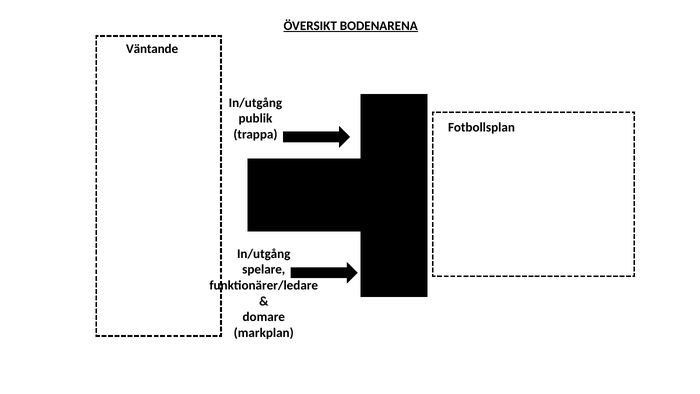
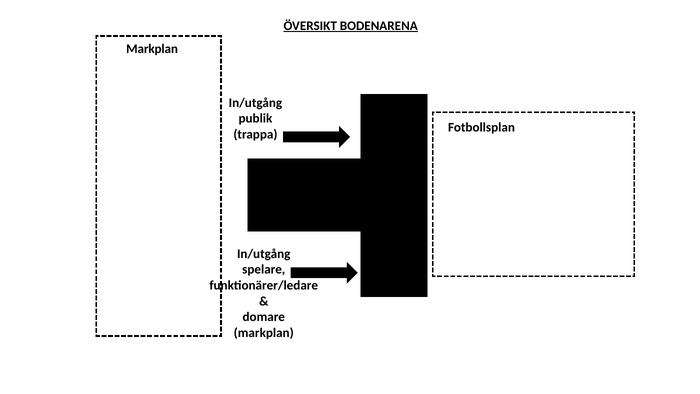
Väntande: Väntande -> Markplan (152, 49)
